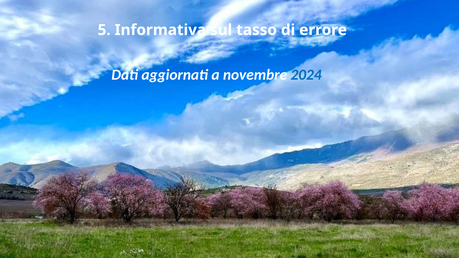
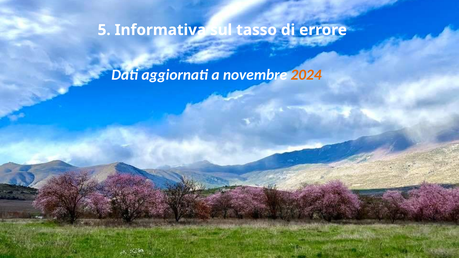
2024 colour: blue -> orange (306, 75)
